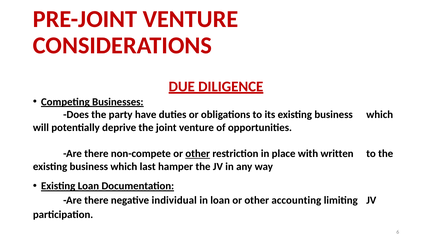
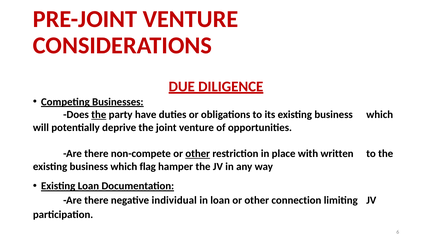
the underline: none -> present (99, 115)
last: last -> flag (148, 167)
accounting: accounting -> connection (296, 200)
